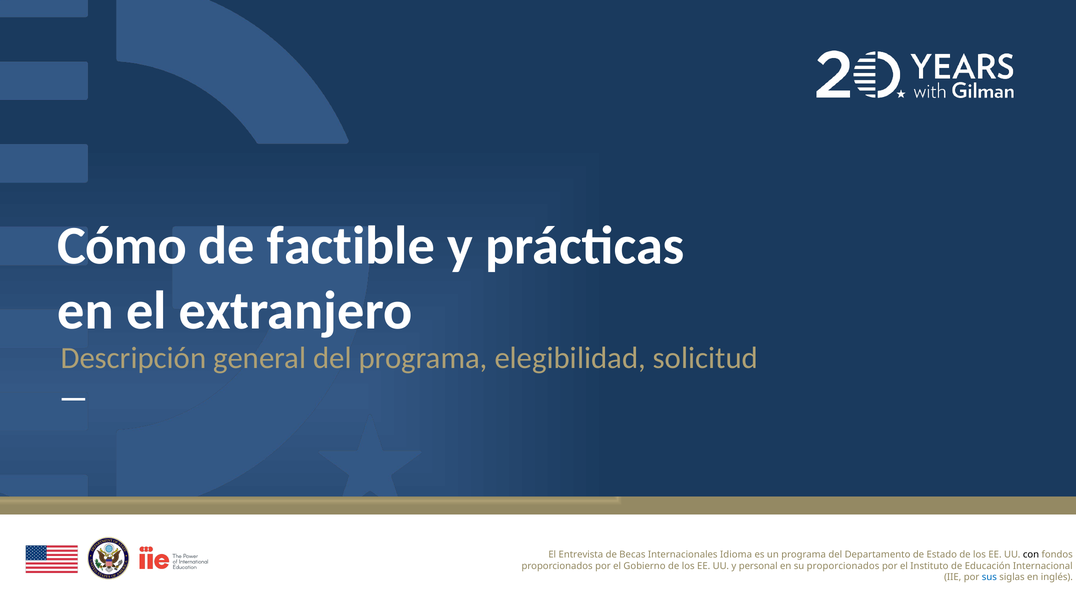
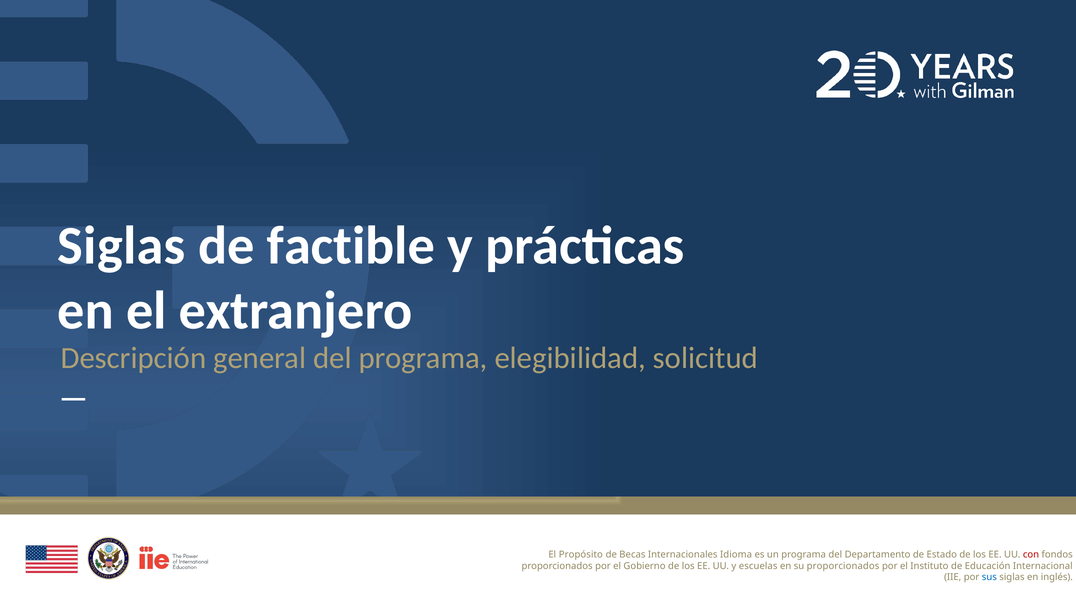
Cómo: Cómo -> Siglas (121, 246)
Entrevista: Entrevista -> Propósito (581, 555)
con colour: black -> red (1031, 555)
personal: personal -> escuelas (758, 566)
